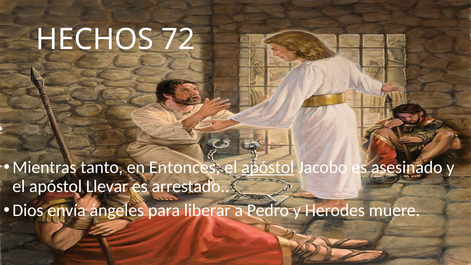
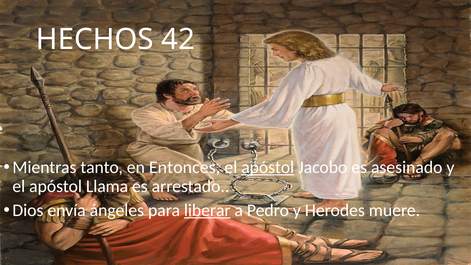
72: 72 -> 42 (178, 40)
Llevar: Llevar -> Llama (107, 186)
liberar underline: none -> present (207, 210)
